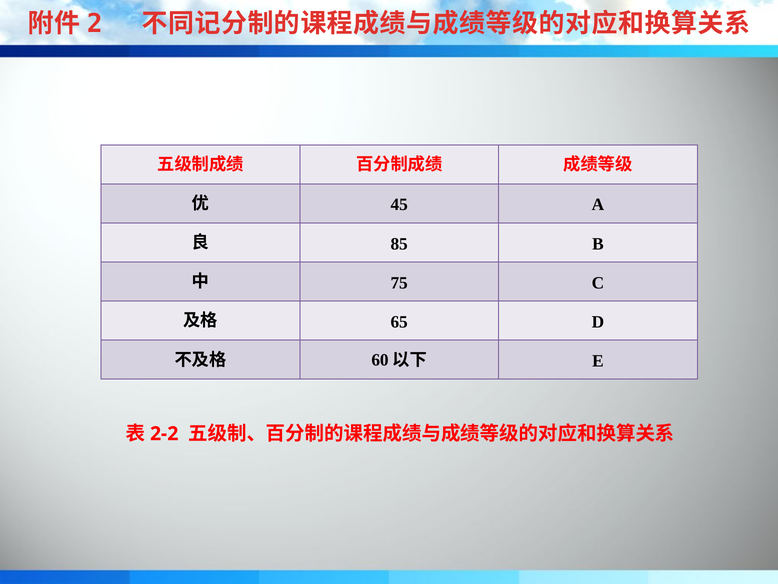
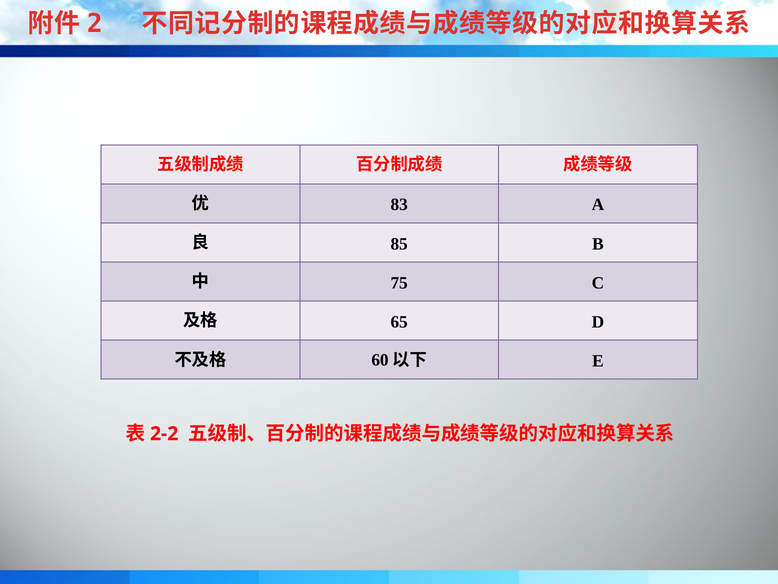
45: 45 -> 83 (399, 205)
